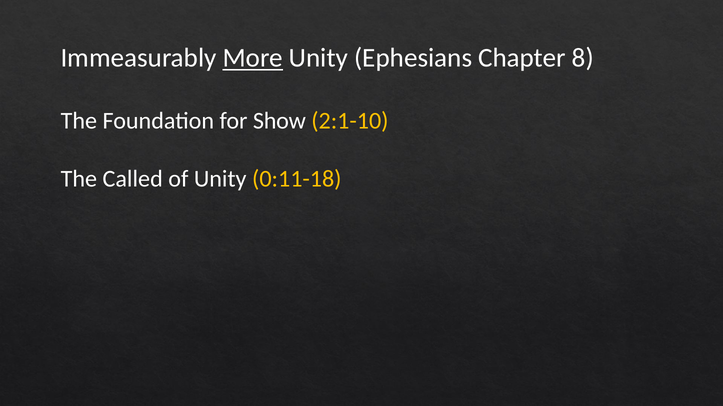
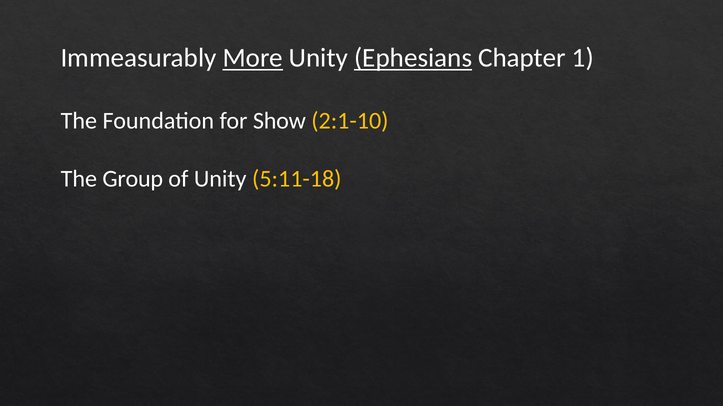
Ephesians underline: none -> present (413, 58)
8: 8 -> 1 (583, 58)
Called: Called -> Group (133, 179)
0:11-18: 0:11-18 -> 5:11-18 (297, 179)
